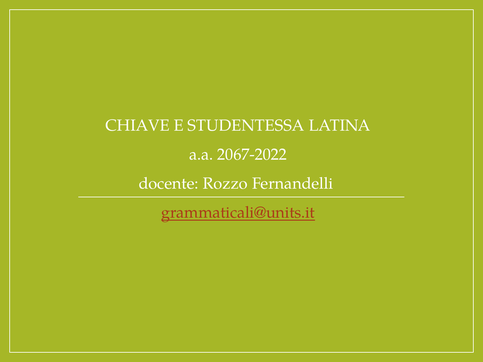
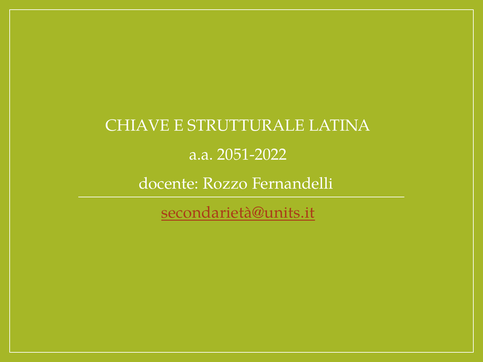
STUDENTESSA: STUDENTESSA -> STRUTTURALE (246, 126)
2067-2022: 2067-2022 -> 2051-2022 (252, 155)
grammaticali@units.it: grammaticali@units.it -> secondarietà@units.it (238, 213)
